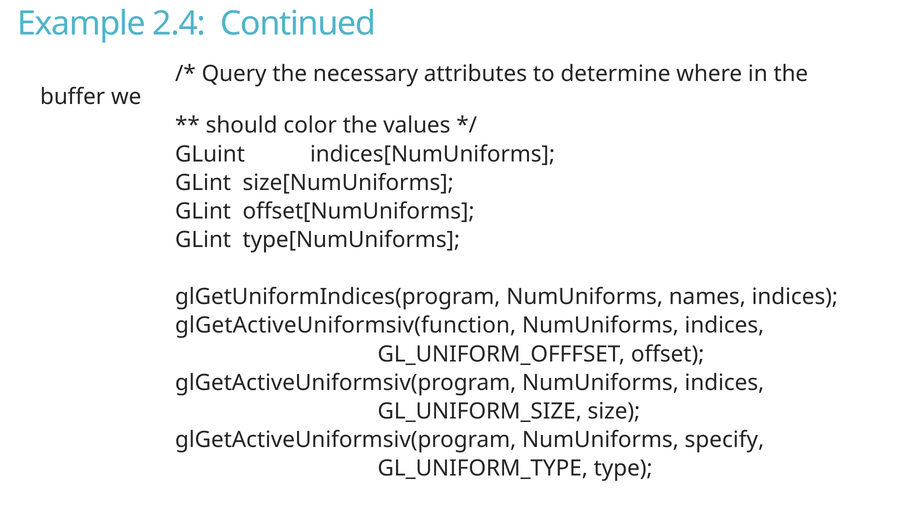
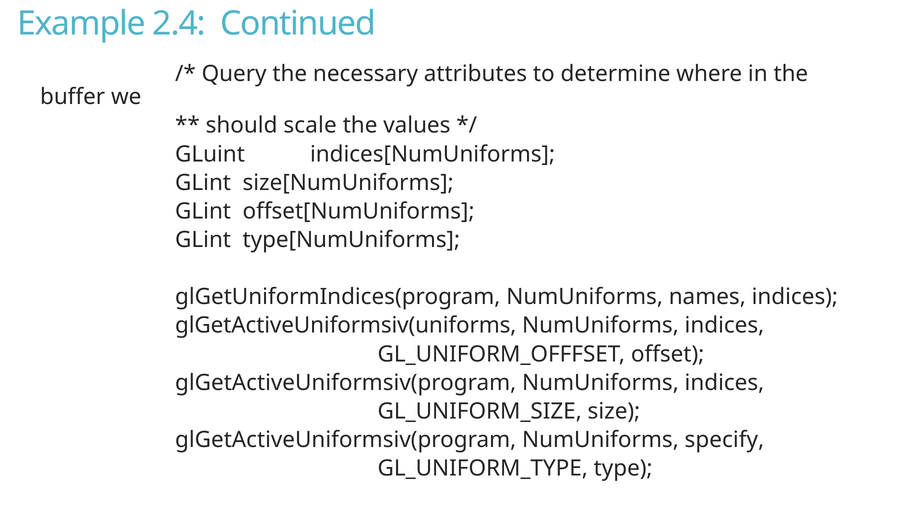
color: color -> scale (310, 126)
glGetActiveUniformsiv(function: glGetActiveUniformsiv(function -> glGetActiveUniformsiv(uniforms (346, 326)
